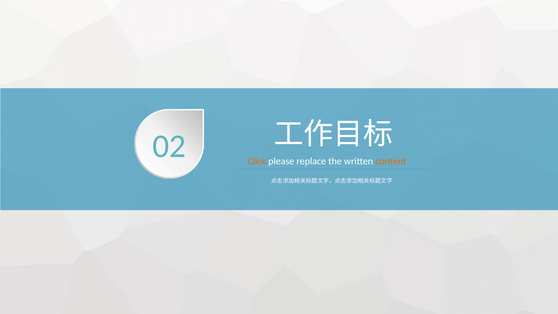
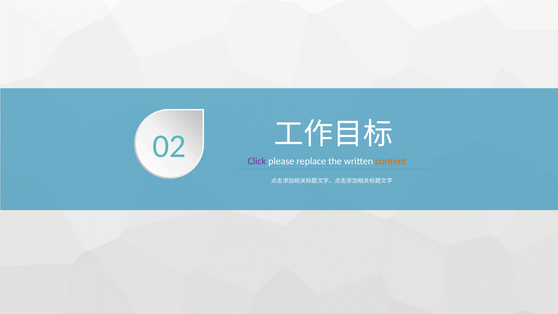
Click colour: orange -> purple (257, 161)
